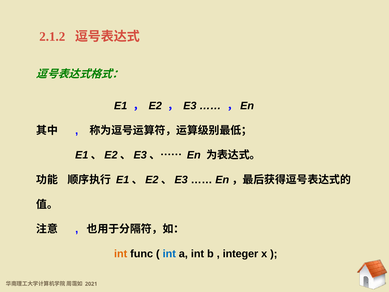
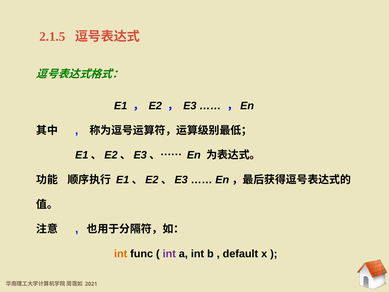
2.1.2: 2.1.2 -> 2.1.5 (52, 37)
int colour: blue -> purple (169, 254)
integer: integer -> default (240, 254)
